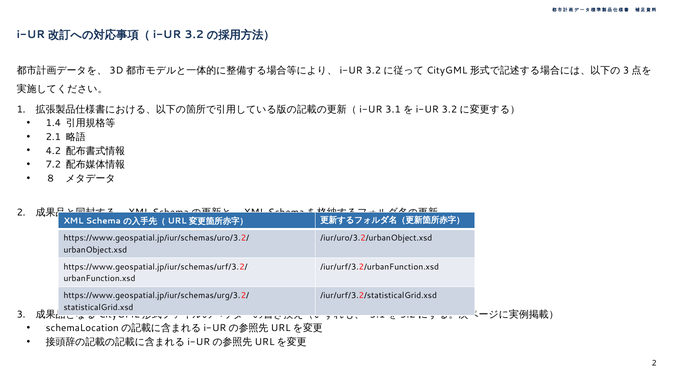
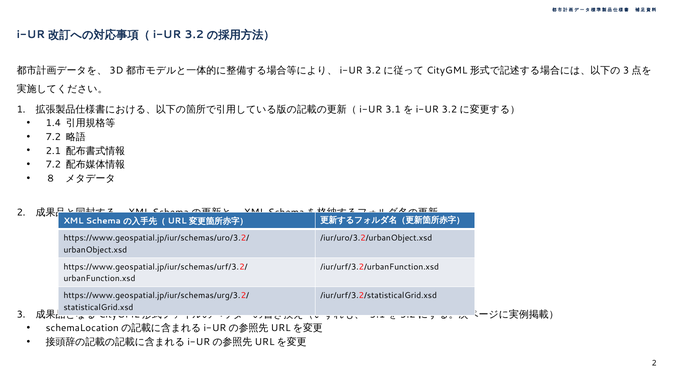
2.1: 2.1 -> 7.2 (53, 137)
4.2: 4.2 -> 2.1 (53, 151)
